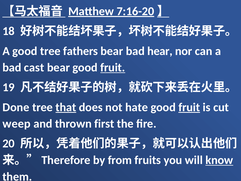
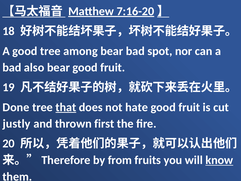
fathers: fathers -> among (80, 51)
hear: hear -> spot (160, 51)
cast: cast -> also (34, 67)
fruit underline: present -> none (113, 67)
fruit underline: present -> none (189, 107)
weep: weep -> justly (17, 124)
